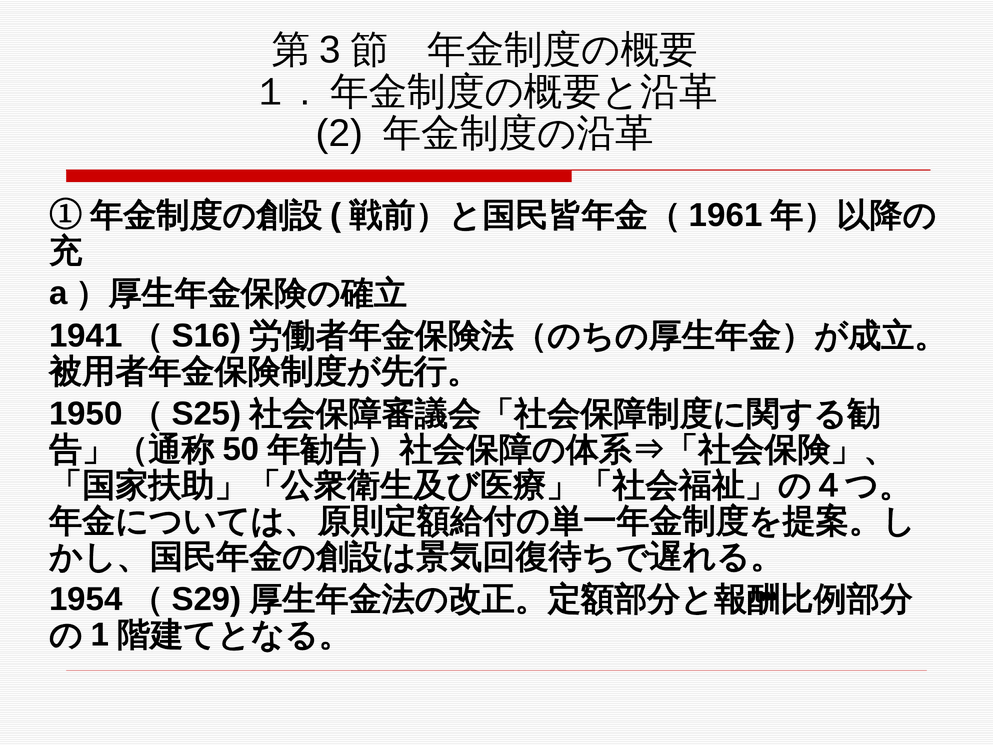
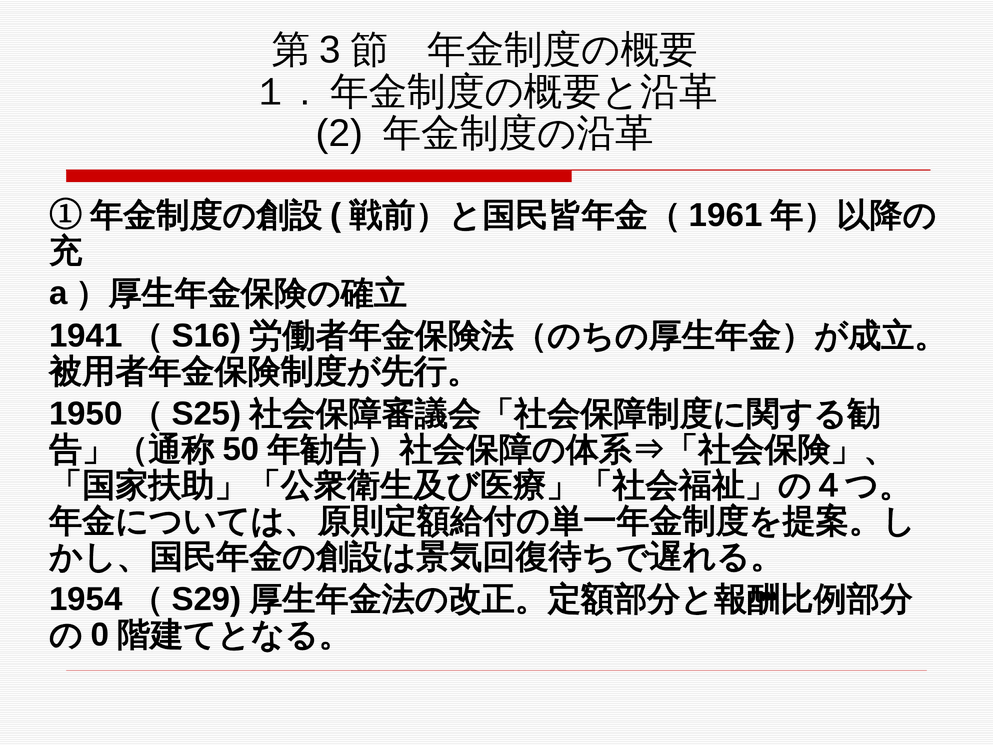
1: 1 -> 0 (100, 635)
